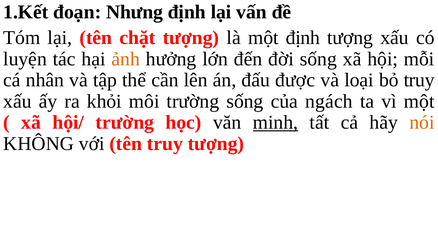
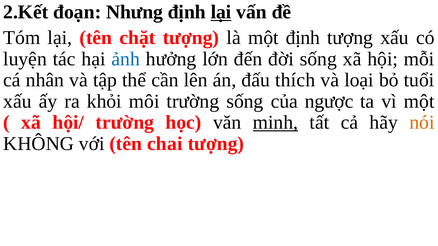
1.Kết: 1.Kết -> 2.Kết (26, 12)
lại underline: none -> present (221, 12)
ảnh colour: orange -> blue (126, 59)
được: được -> thích (295, 80)
bỏ truy: truy -> tuổi (419, 80)
ngách: ngách -> ngược (329, 101)
tên truy: truy -> chai (165, 144)
